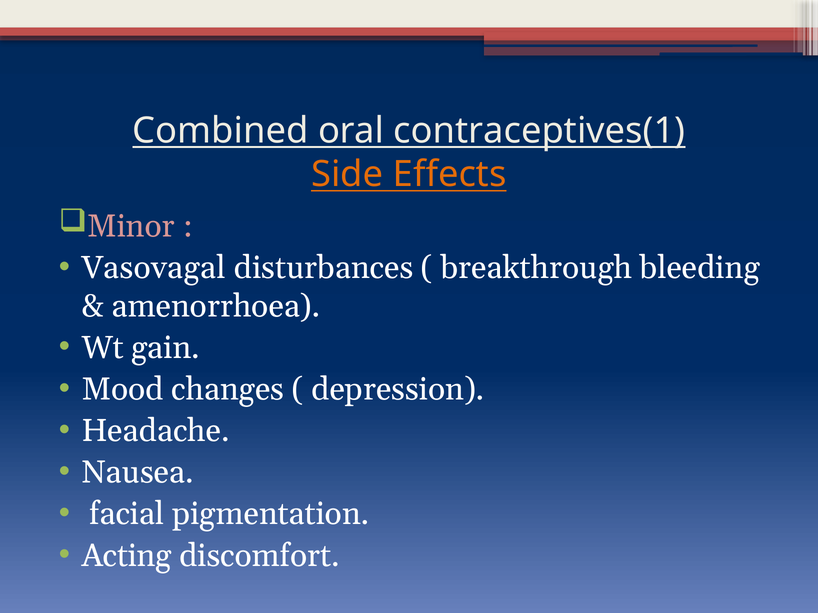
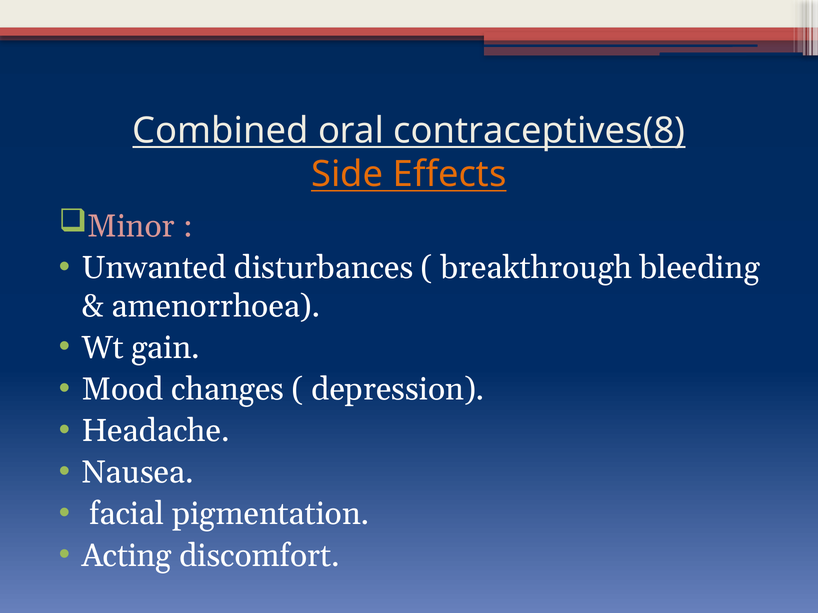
contraceptives(1: contraceptives(1 -> contraceptives(8 (539, 131)
Vasovagal: Vasovagal -> Unwanted (154, 268)
